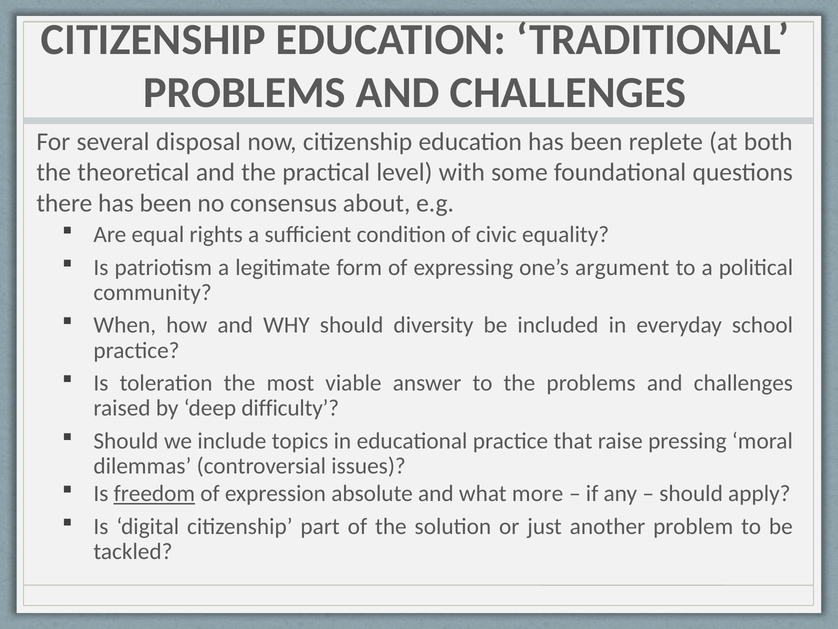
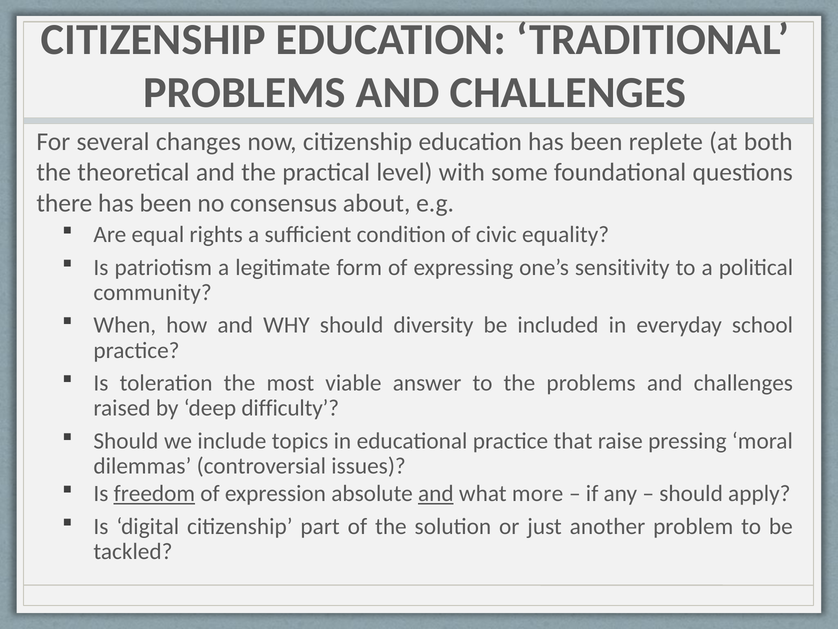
disposal: disposal -> changes (198, 141)
argument: argument -> sensitivity (622, 267)
and underline: none -> present (436, 493)
